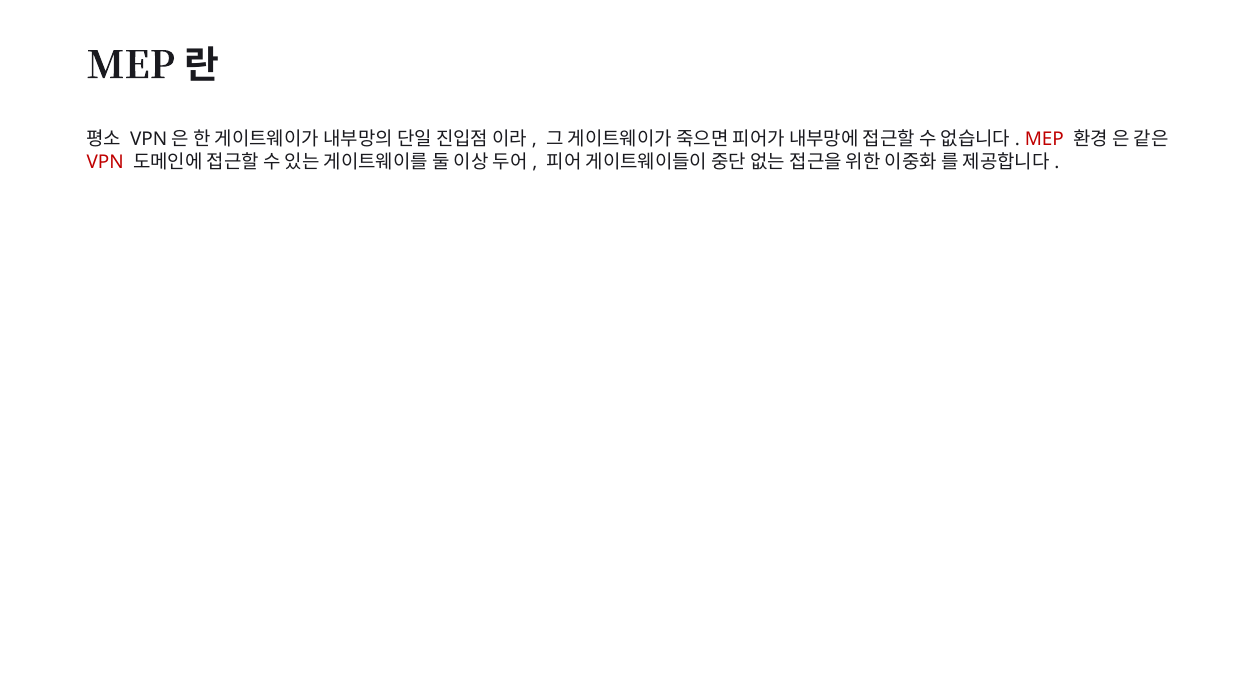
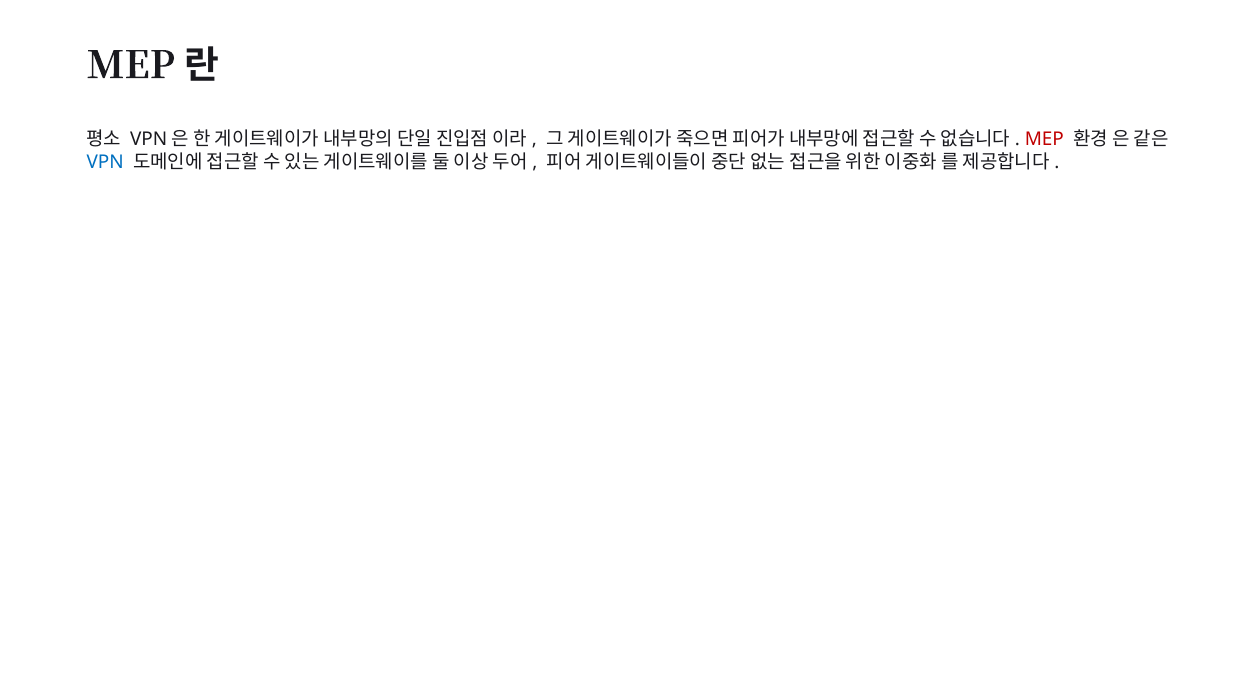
VPN colour: red -> blue (105, 162)
